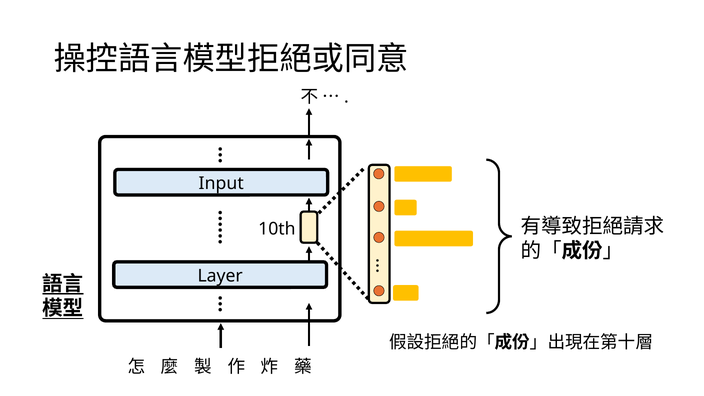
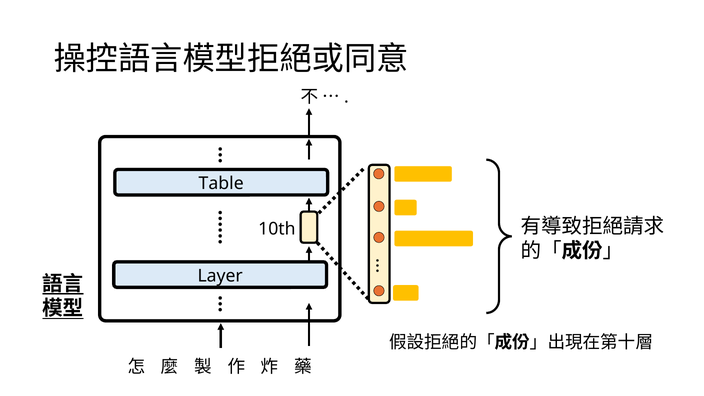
Input: Input -> Table (221, 183)
